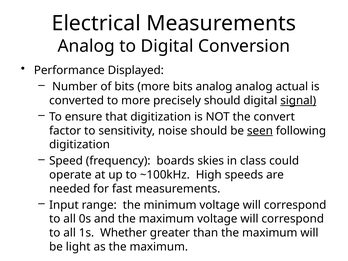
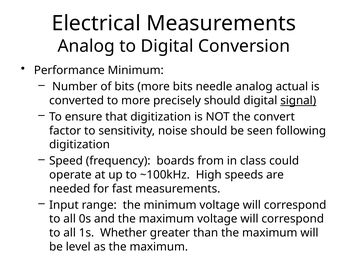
Performance Displayed: Displayed -> Minimum (136, 70)
bits analog: analog -> needle (214, 87)
seen underline: present -> none (260, 131)
skies: skies -> from (211, 161)
light: light -> level (78, 247)
